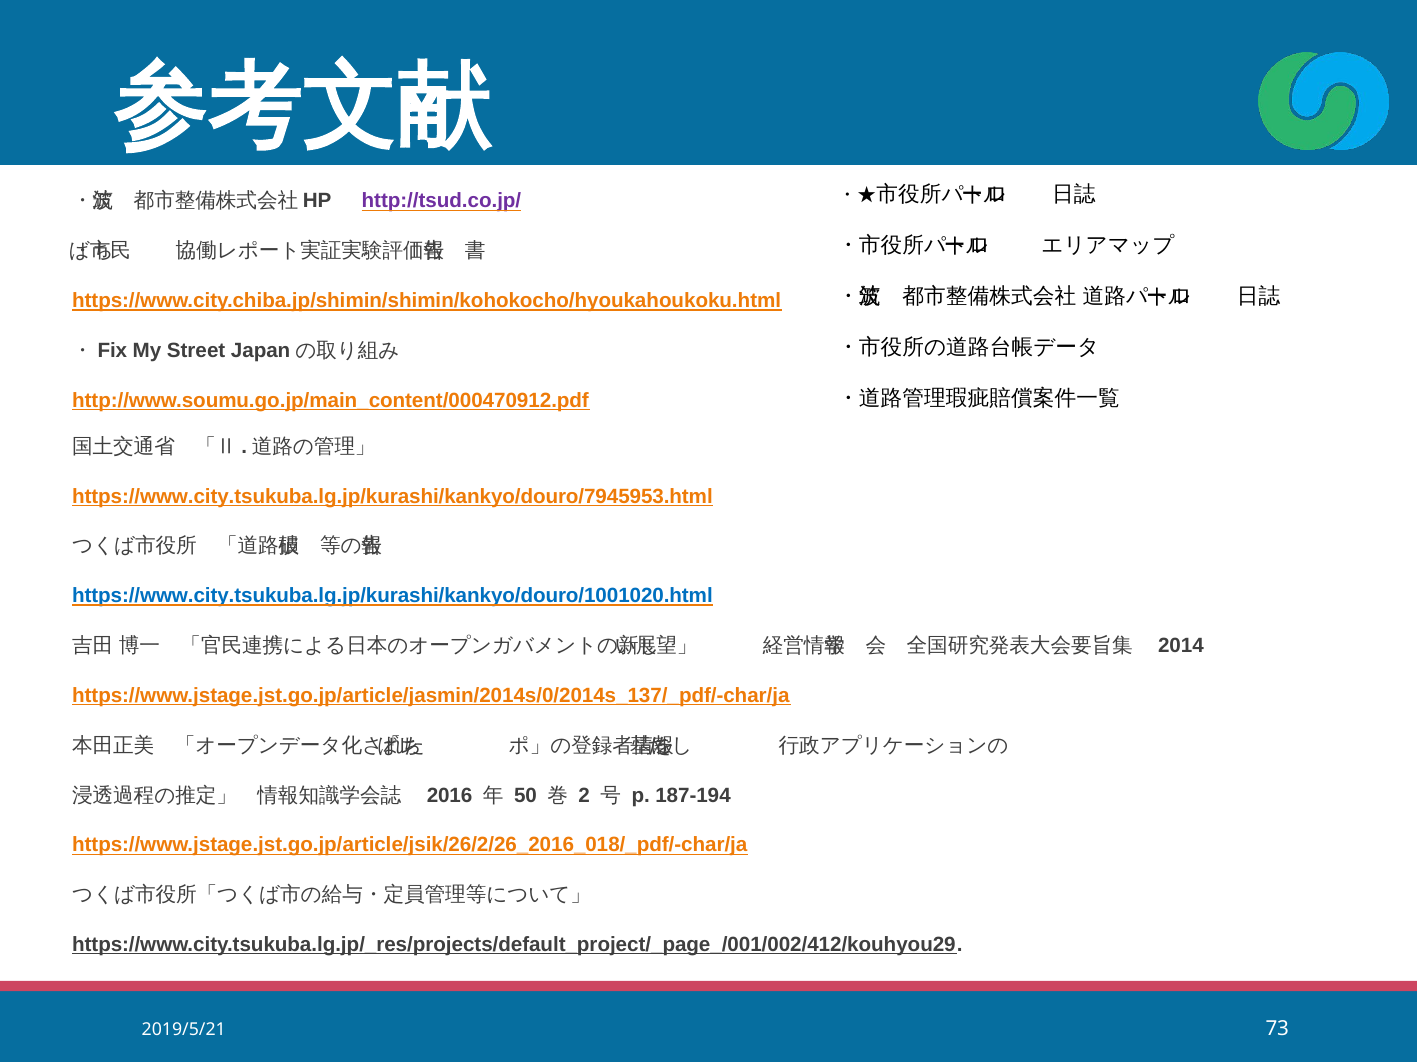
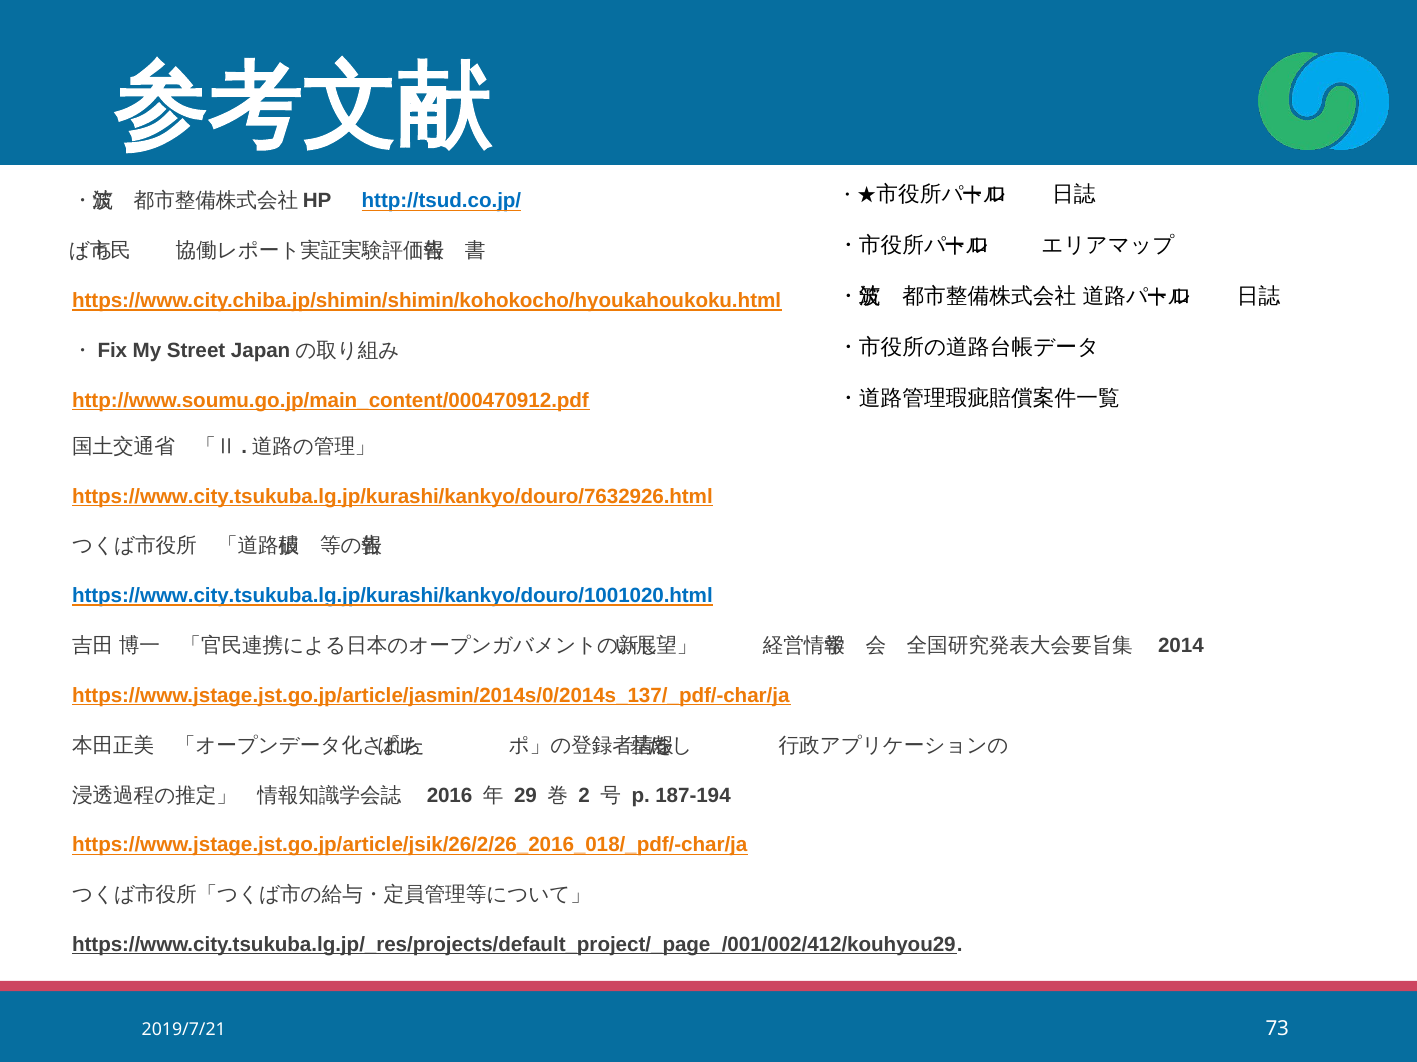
http://tsud.co.jp/ colour: purple -> blue (441, 201)
https://www.city.tsukuba.lg.jp/kurashi/kankyo/douro/7945953.html: https://www.city.tsukuba.lg.jp/kurashi/kankyo/douro/7945953.html -> https://www.city.tsukuba.lg.jp/kurashi/kankyo/douro/7632926.html (392, 497)
50: 50 -> 29 (526, 796)
2019/5/21: 2019/5/21 -> 2019/7/21 (184, 1031)
